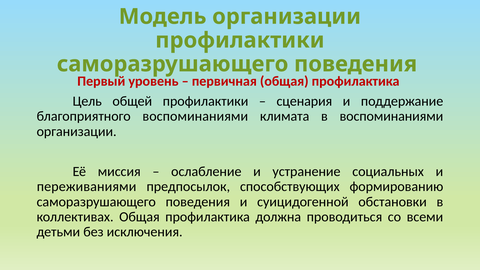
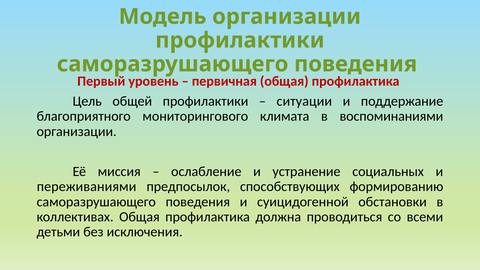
сценария: сценария -> ситуации (304, 101)
благоприятного воспоминаниями: воспоминаниями -> мониторингового (195, 116)
